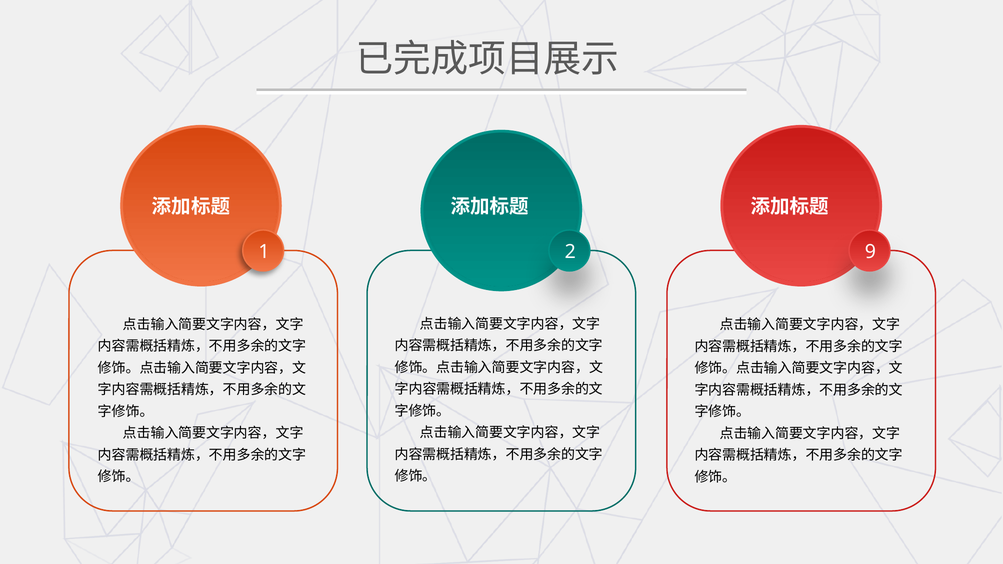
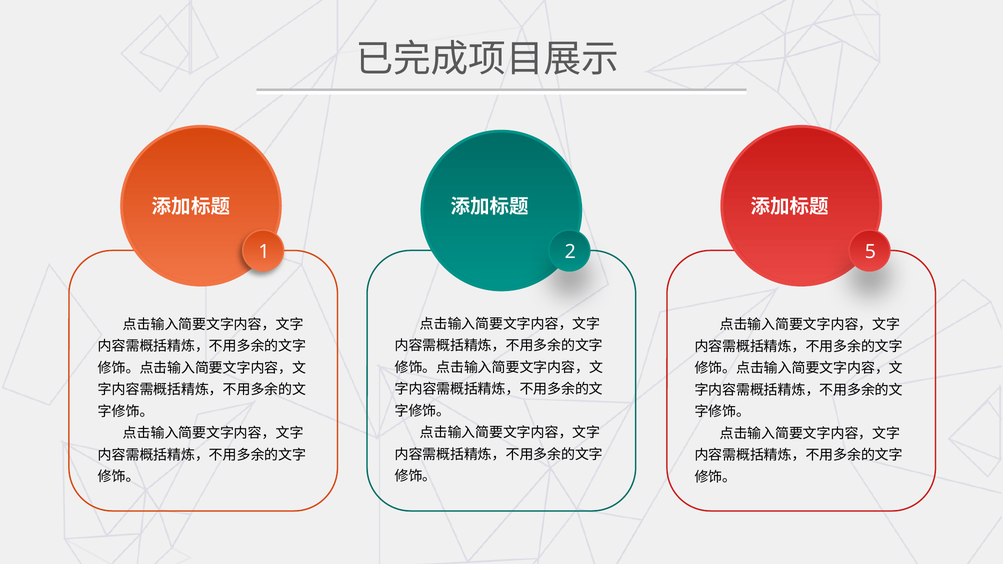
9: 9 -> 5 (870, 252)
